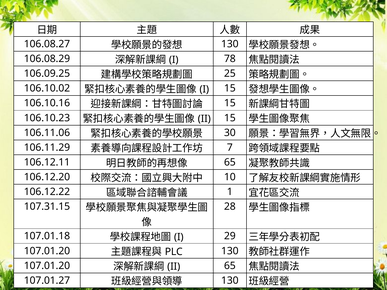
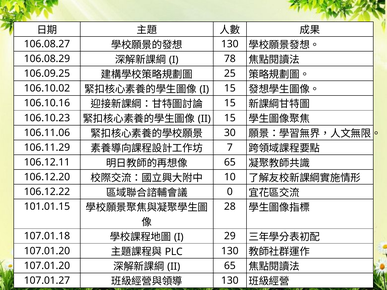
1: 1 -> 0 (230, 192)
107.31.15: 107.31.15 -> 101.01.15 (47, 207)
